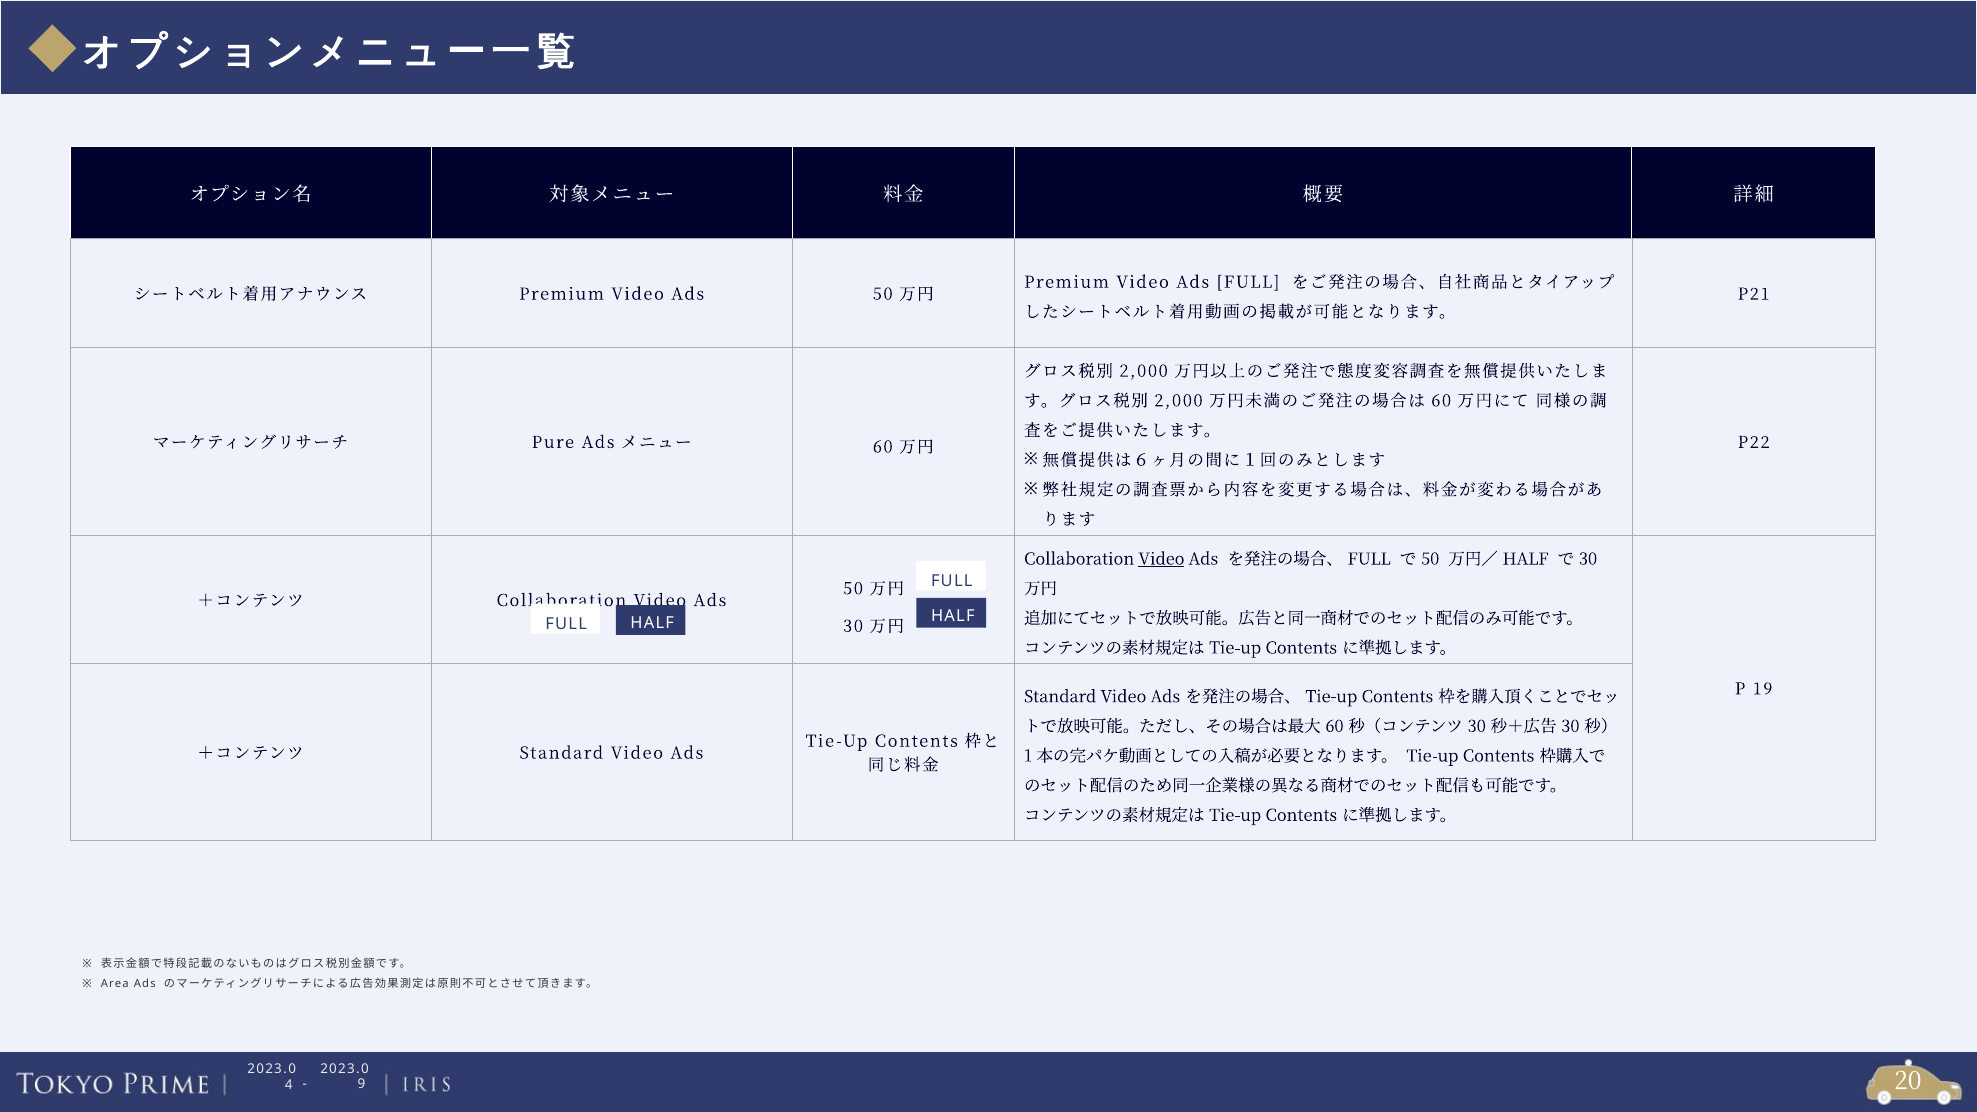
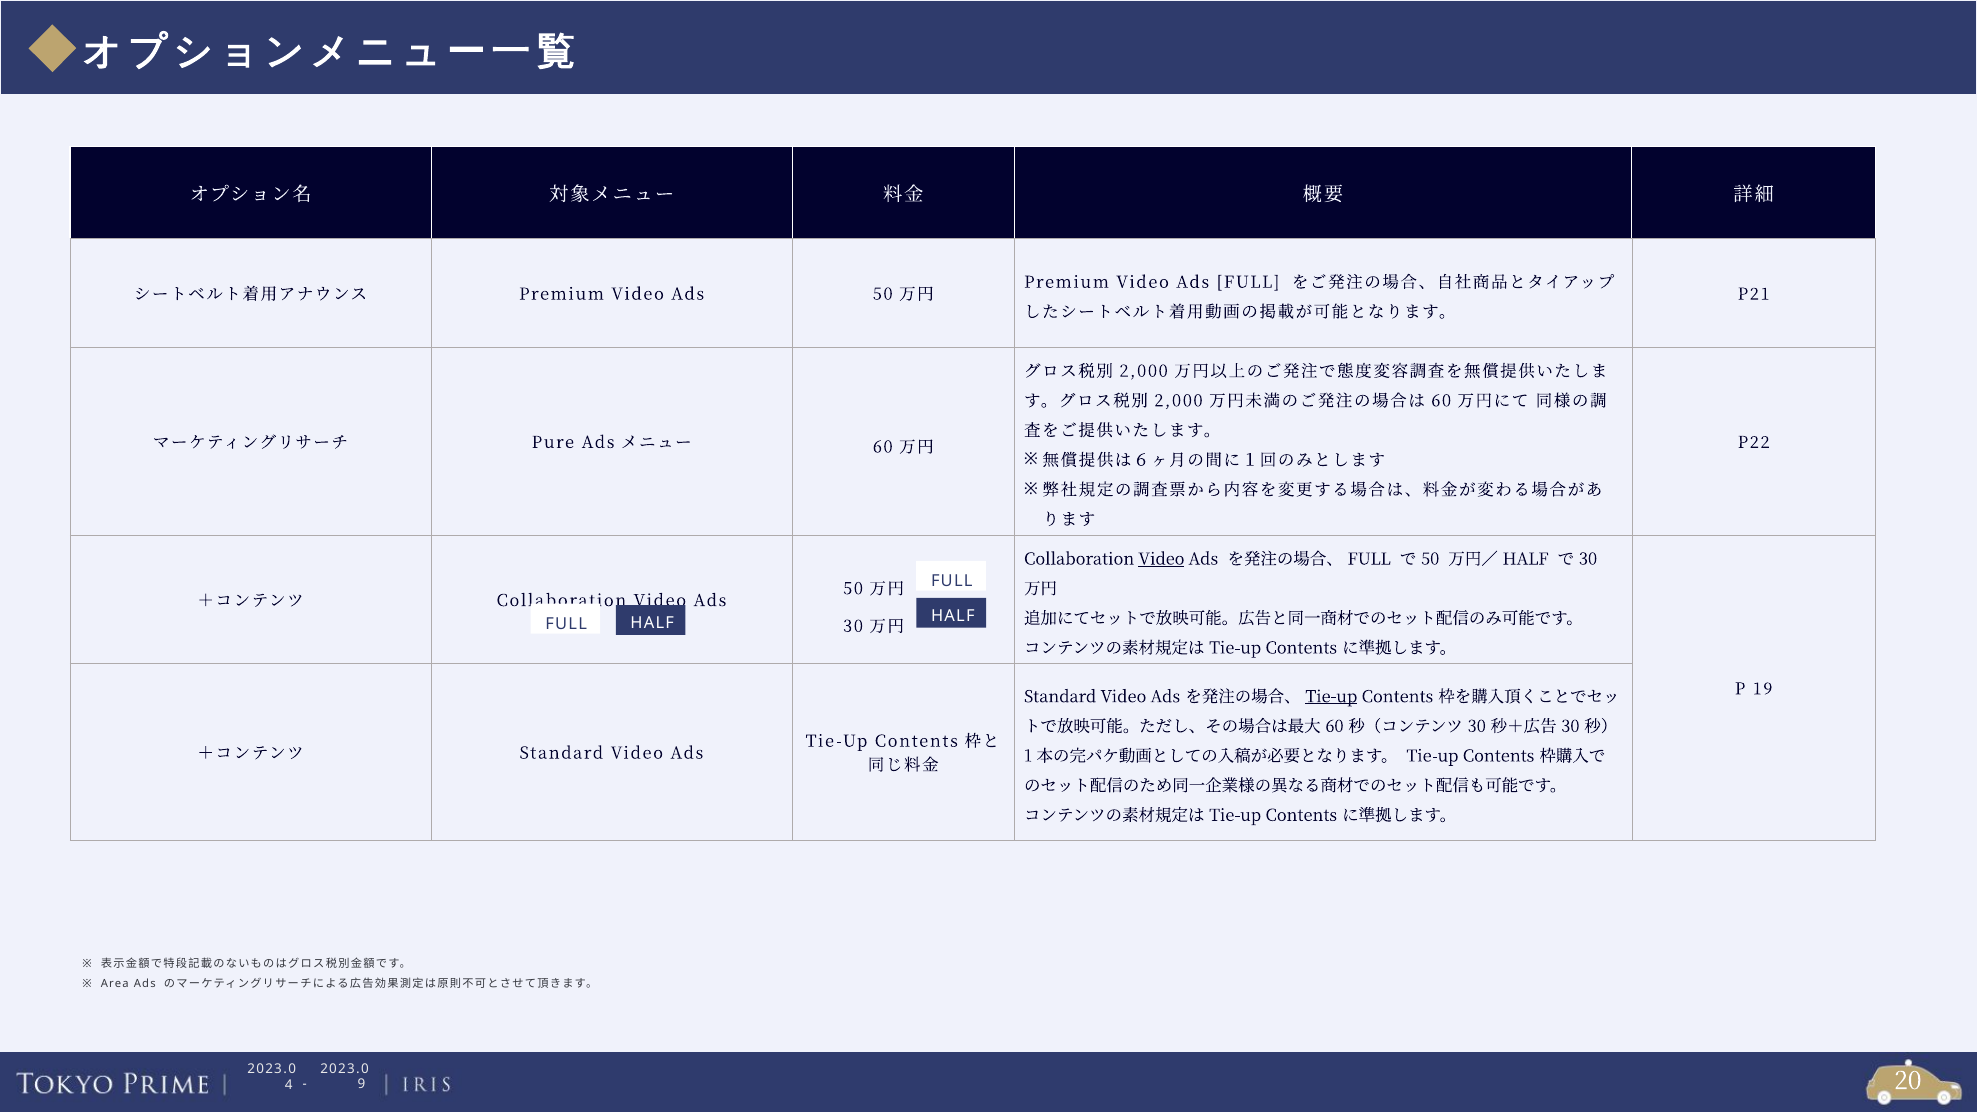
Tie-up underline: none -> present (1331, 697)
